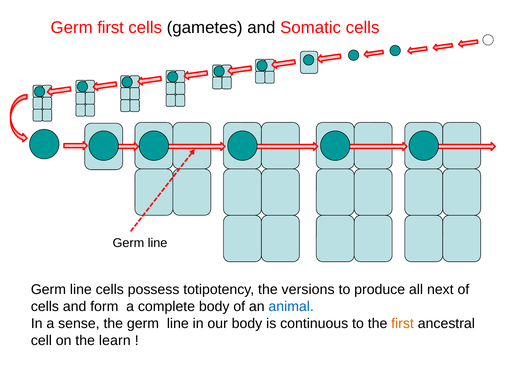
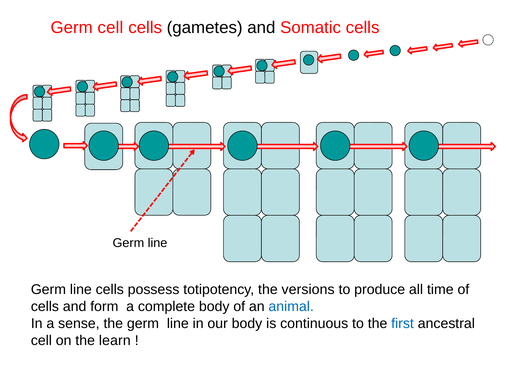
Germ first: first -> cell (110, 28)
next: next -> time (440, 289)
first colour: orange -> blue (403, 323)
